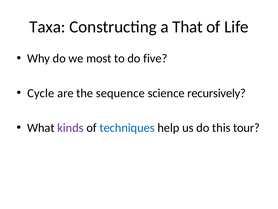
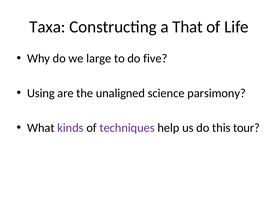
most: most -> large (99, 58)
Cycle: Cycle -> Using (41, 93)
sequence: sequence -> unaligned (120, 93)
recursively: recursively -> parsimony (217, 93)
techniques colour: blue -> purple (127, 128)
